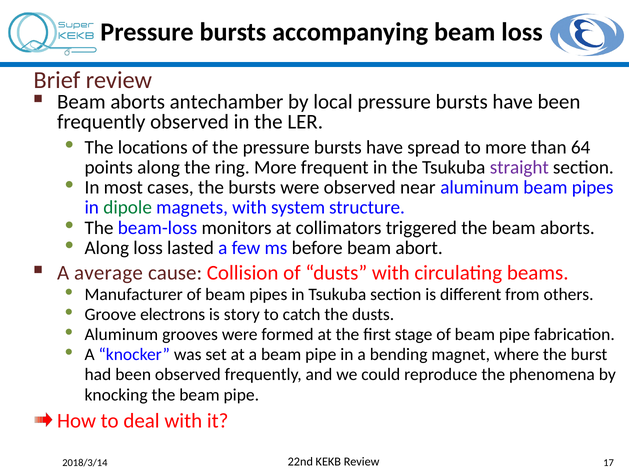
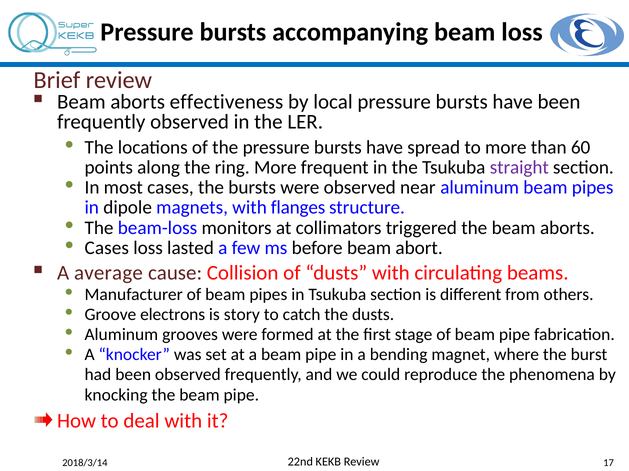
antechamber: antechamber -> effectiveness (226, 102)
64: 64 -> 60 (581, 148)
dipole colour: green -> black (128, 208)
system: system -> flanges (298, 208)
Along: Along -> Cases (107, 248)
